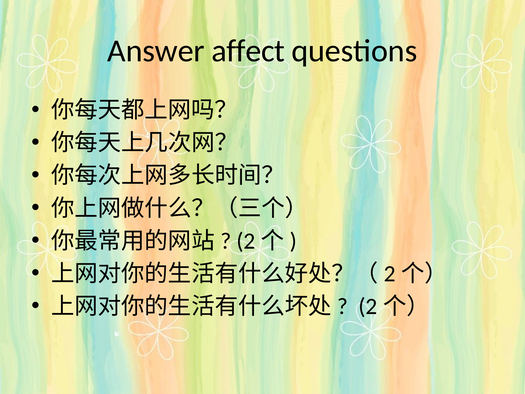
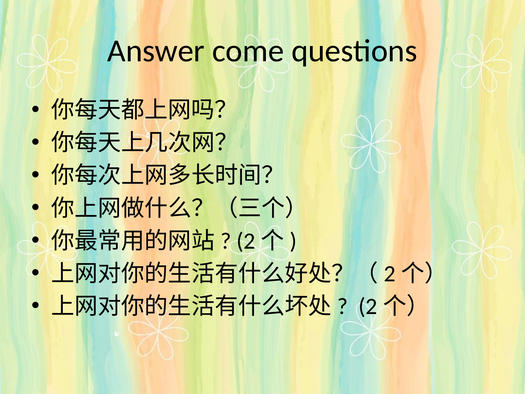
affect: affect -> come (248, 51)
